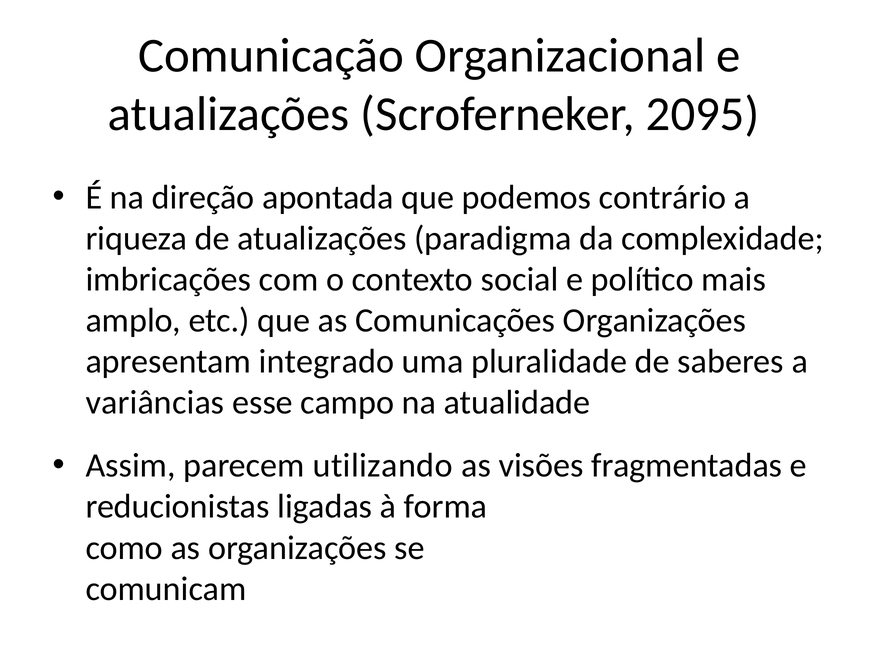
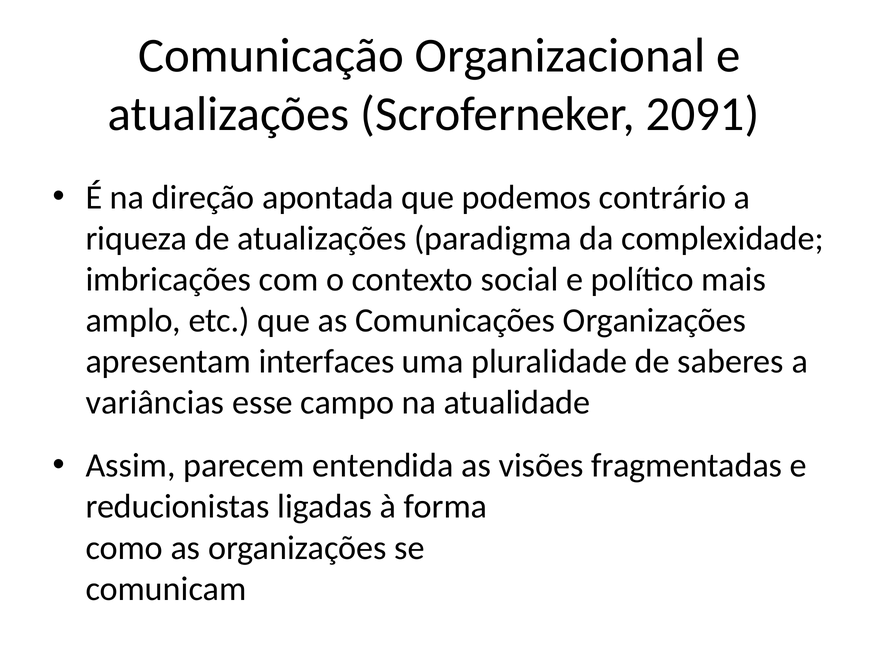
2095: 2095 -> 2091 (703, 114)
integrado: integrado -> interfaces (327, 362)
utilizando: utilizando -> entendida (383, 466)
